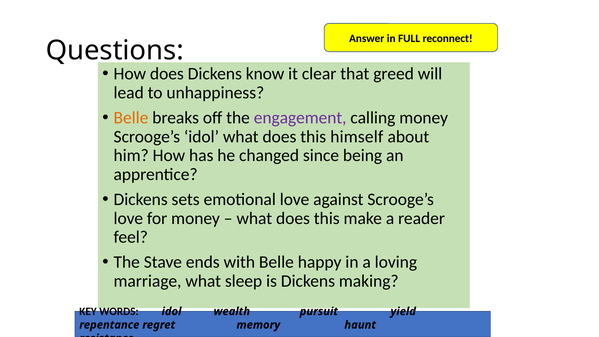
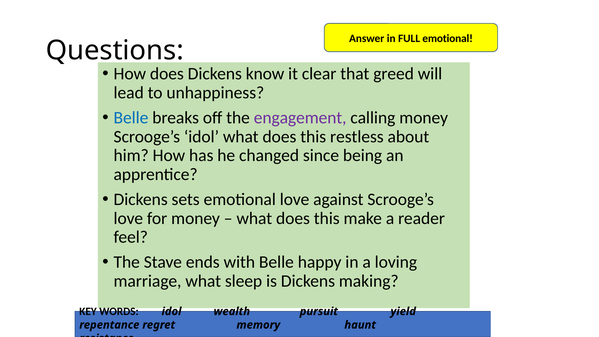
FULL reconnect: reconnect -> emotional (448, 38)
Belle colour: orange -> blue (131, 118)
himself: himself -> restless (357, 137)
